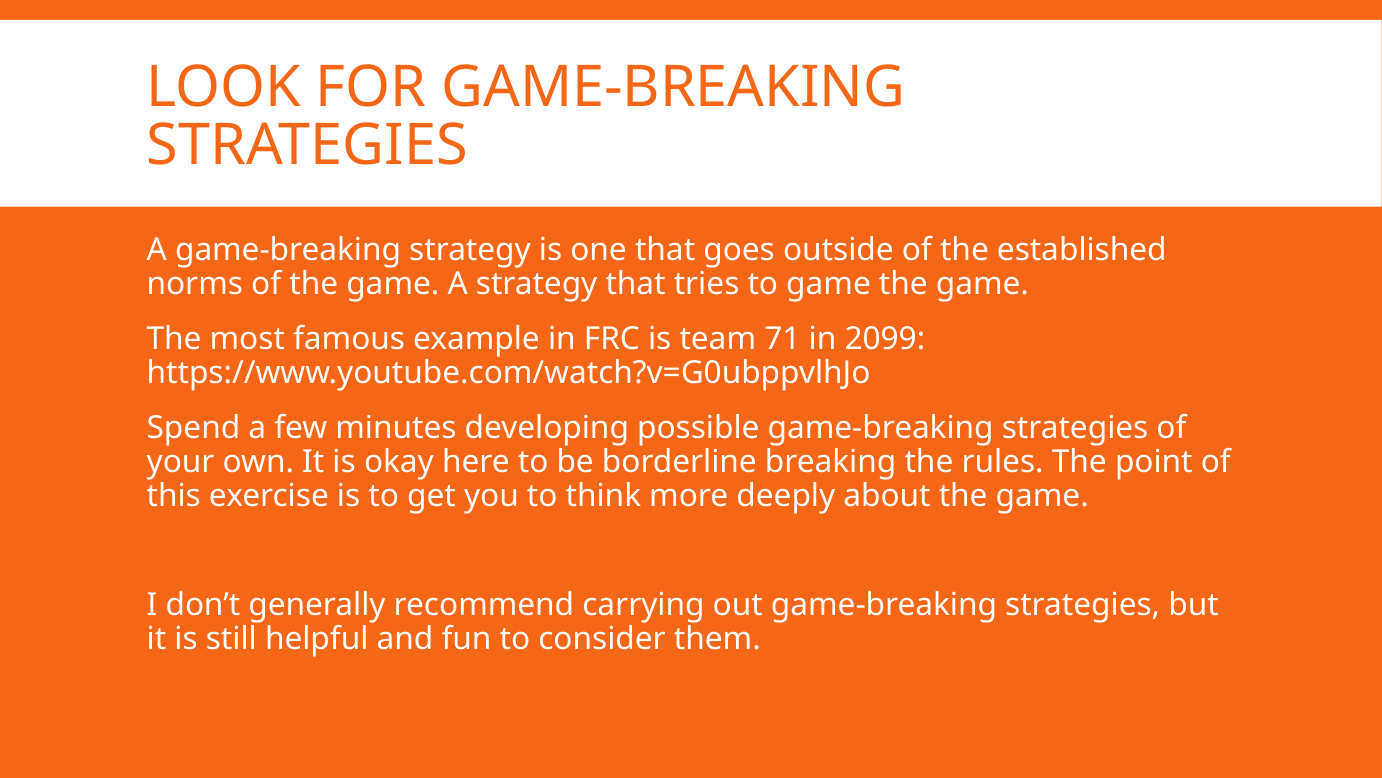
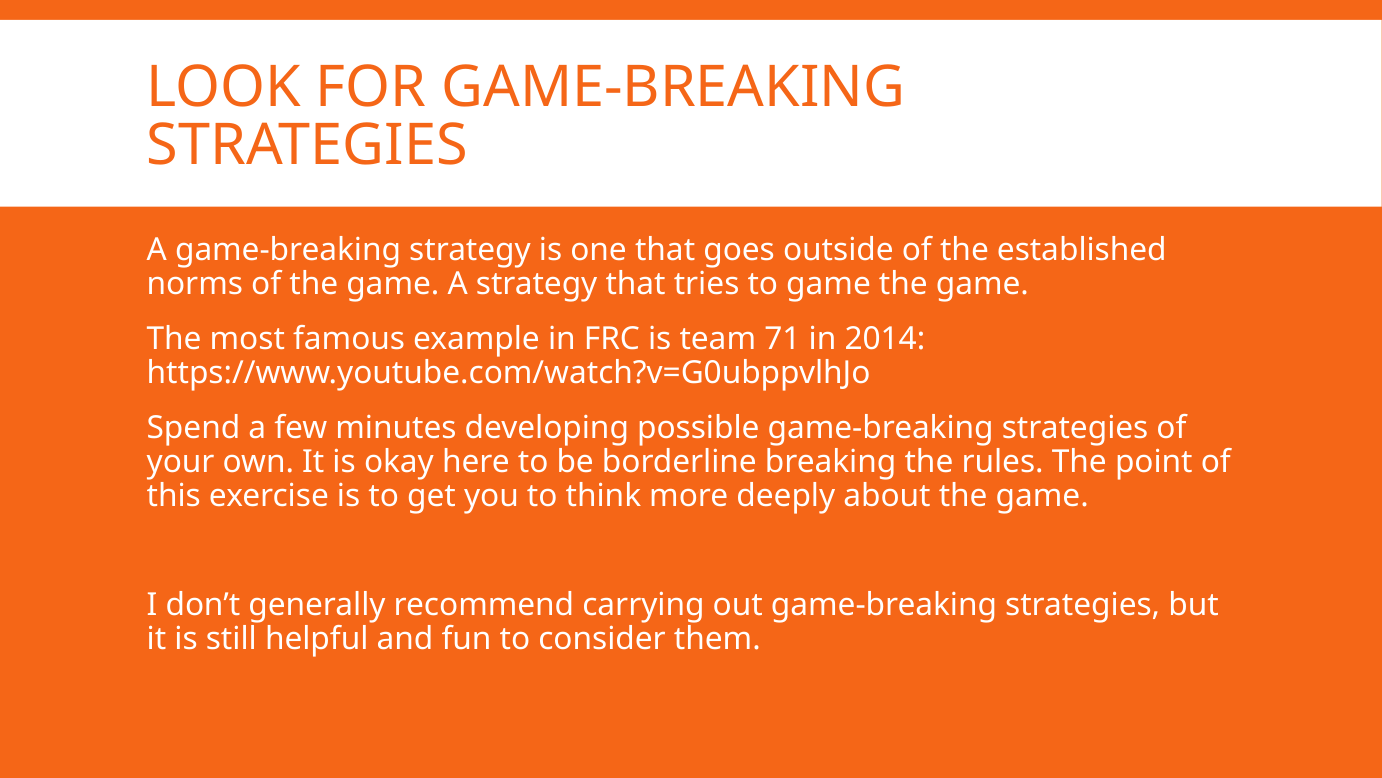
2099: 2099 -> 2014 (885, 339)
